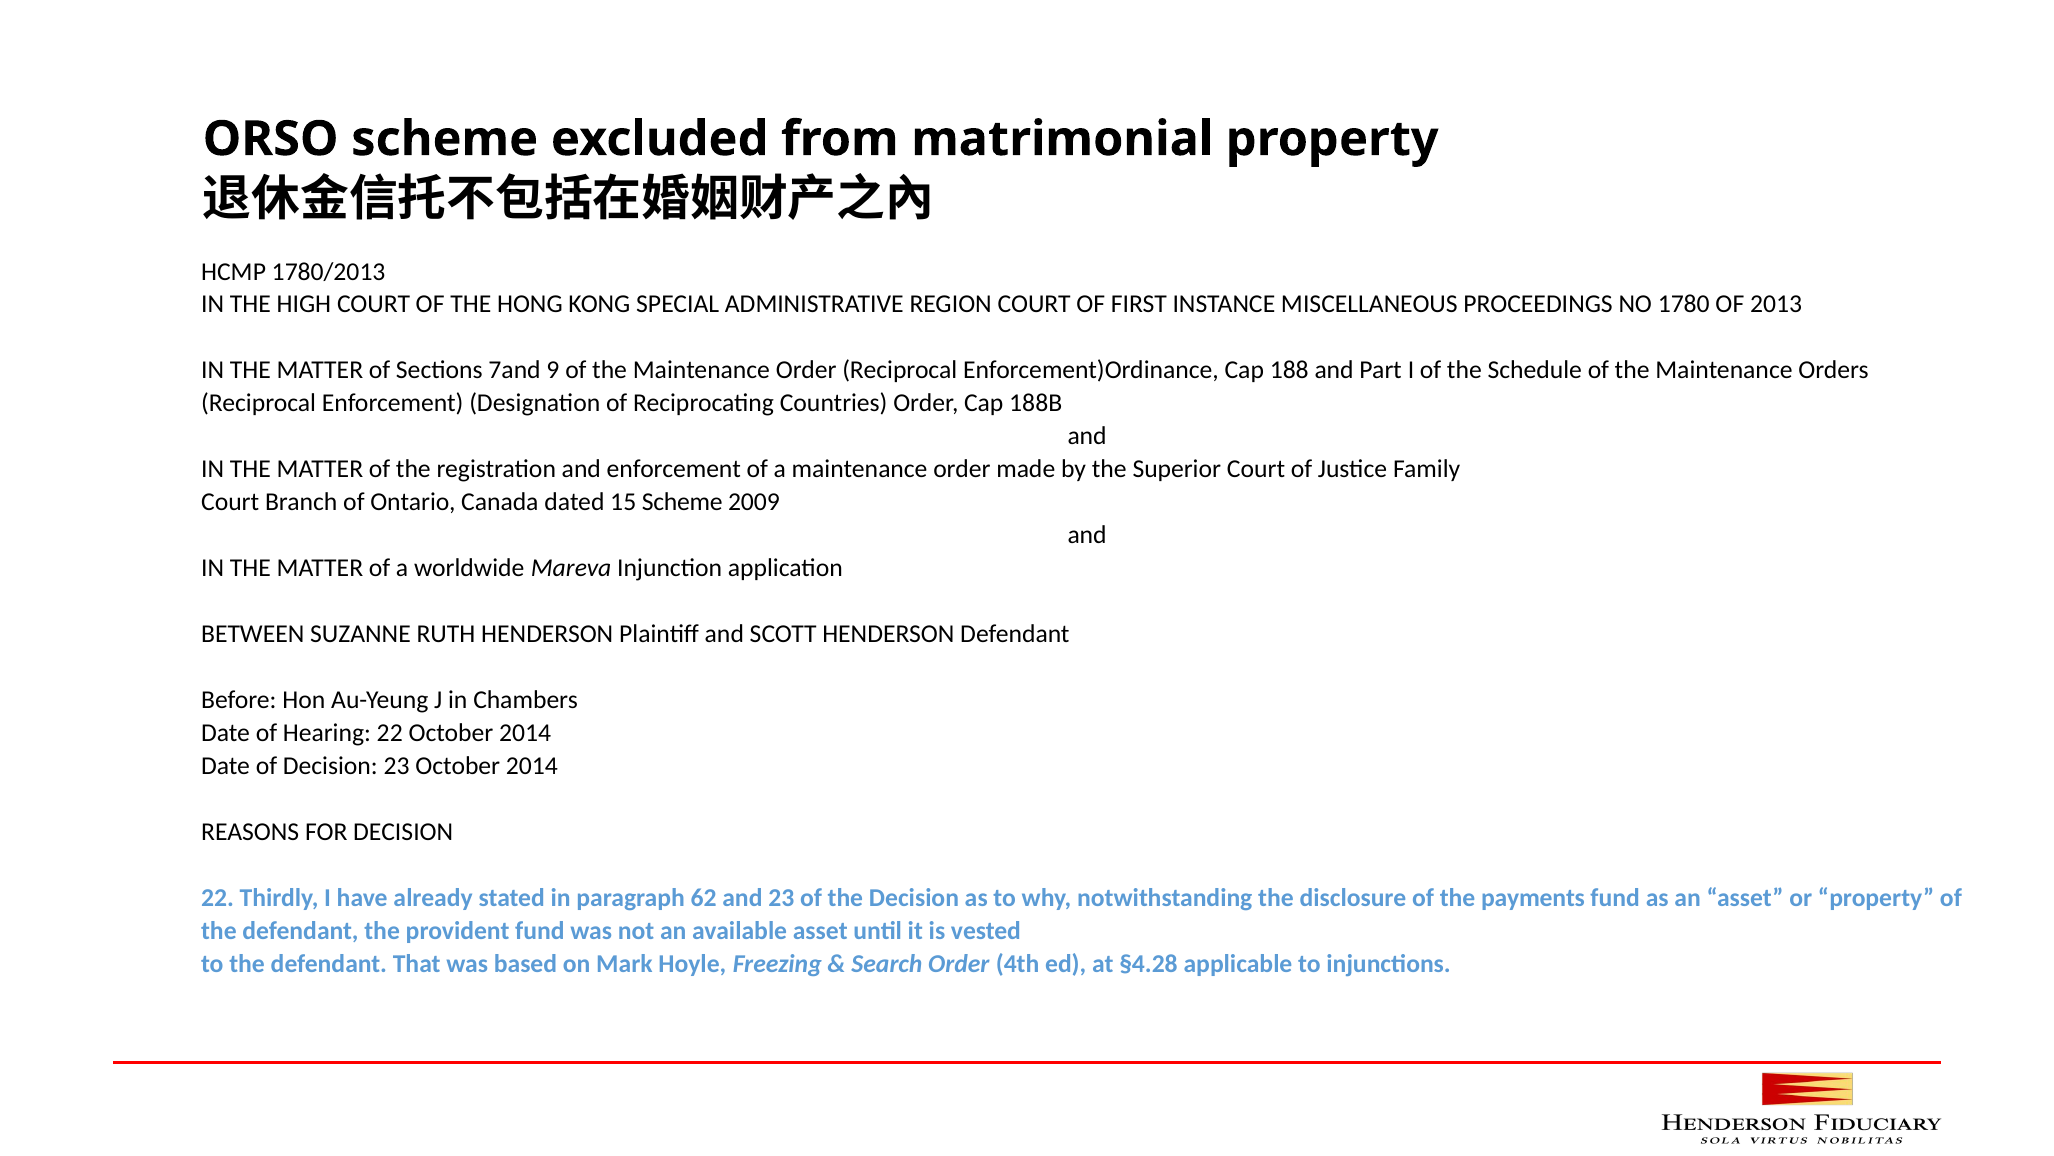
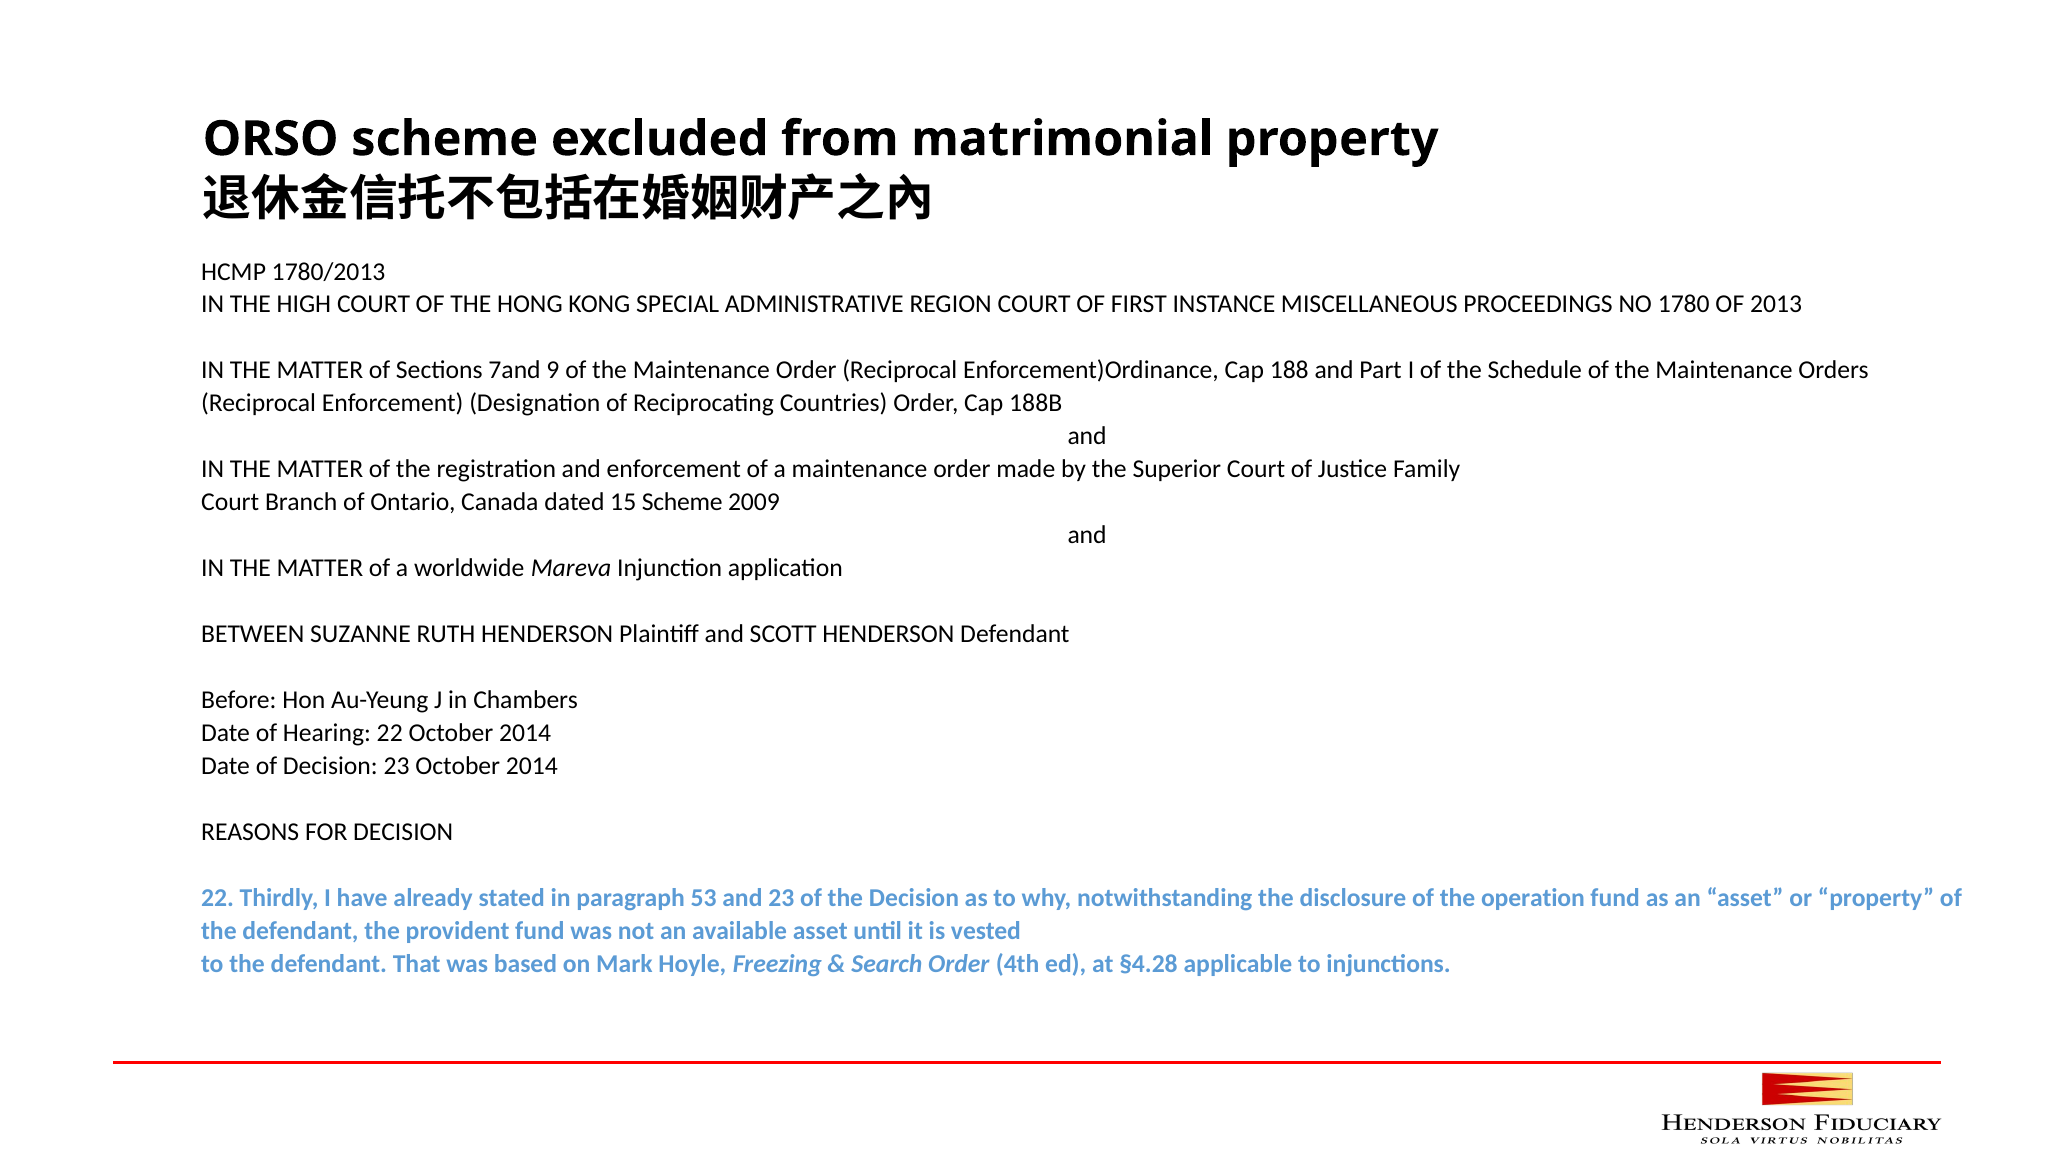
62: 62 -> 53 (704, 897)
payments: payments -> operation (1533, 897)
